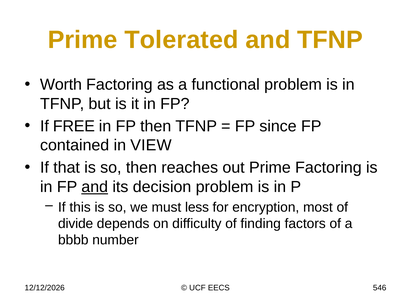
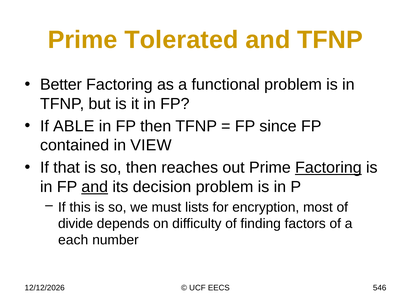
Worth: Worth -> Better (61, 85)
FREE: FREE -> ABLE (74, 126)
Factoring underline: none -> present (328, 168)
less: less -> lists (197, 207)
bbbb: bbbb -> each (73, 240)
